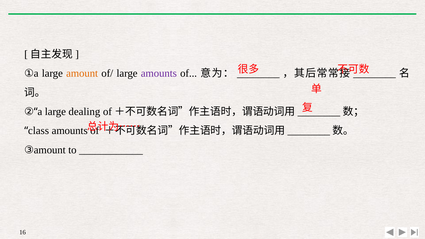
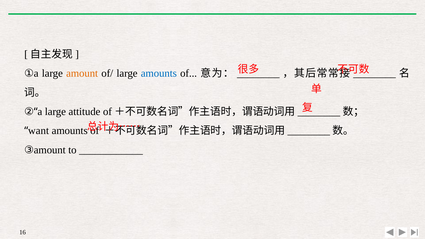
amounts colour: purple -> blue (159, 73)
dealing: dealing -> attitude (84, 112)
class: class -> want (39, 131)
